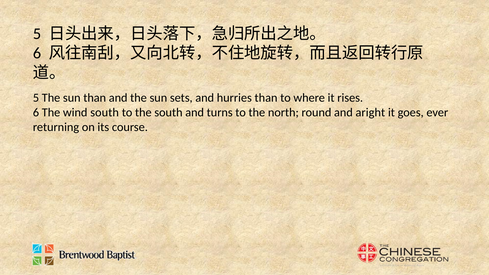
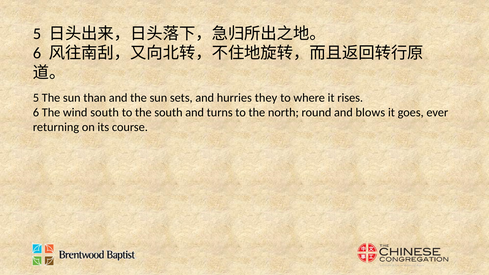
hurries than: than -> they (266, 98)
aright: aright -> blows (370, 112)
